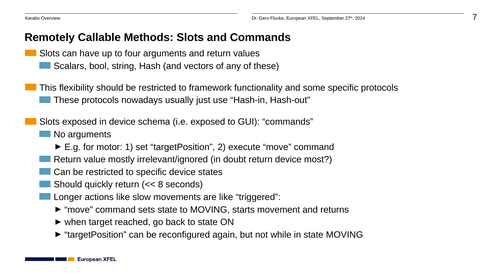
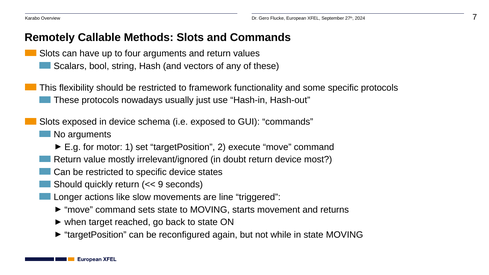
8: 8 -> 9 (161, 185)
are like: like -> line (226, 197)
